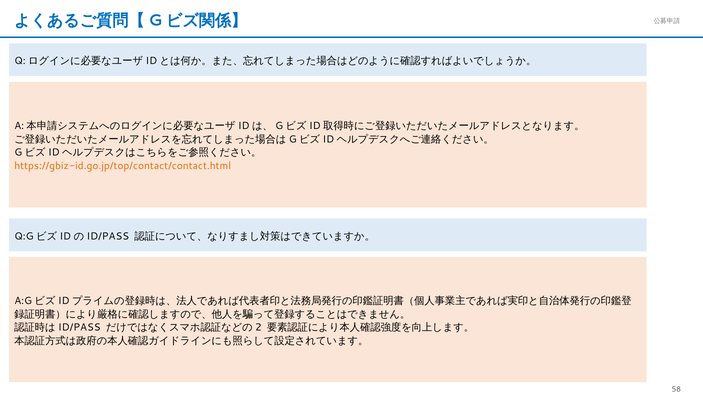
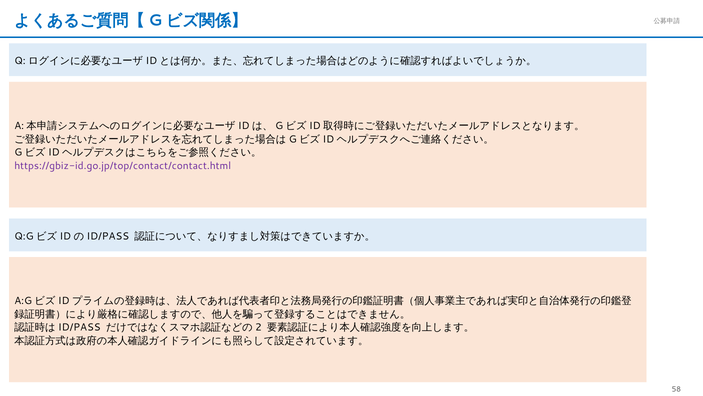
https://gbiz-id.go.jp/top/contact/contact.html colour: orange -> purple (123, 165)
